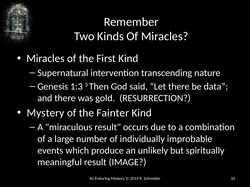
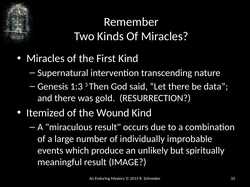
Mystery: Mystery -> Itemized (46, 113)
Fainter: Fainter -> Wound (113, 113)
